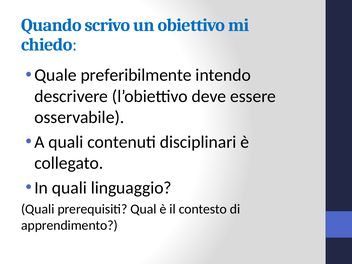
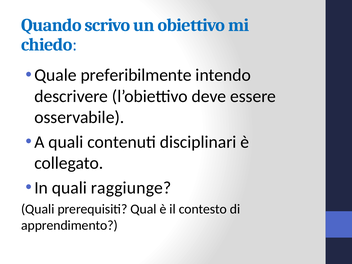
linguaggio: linguaggio -> raggiunge (131, 188)
